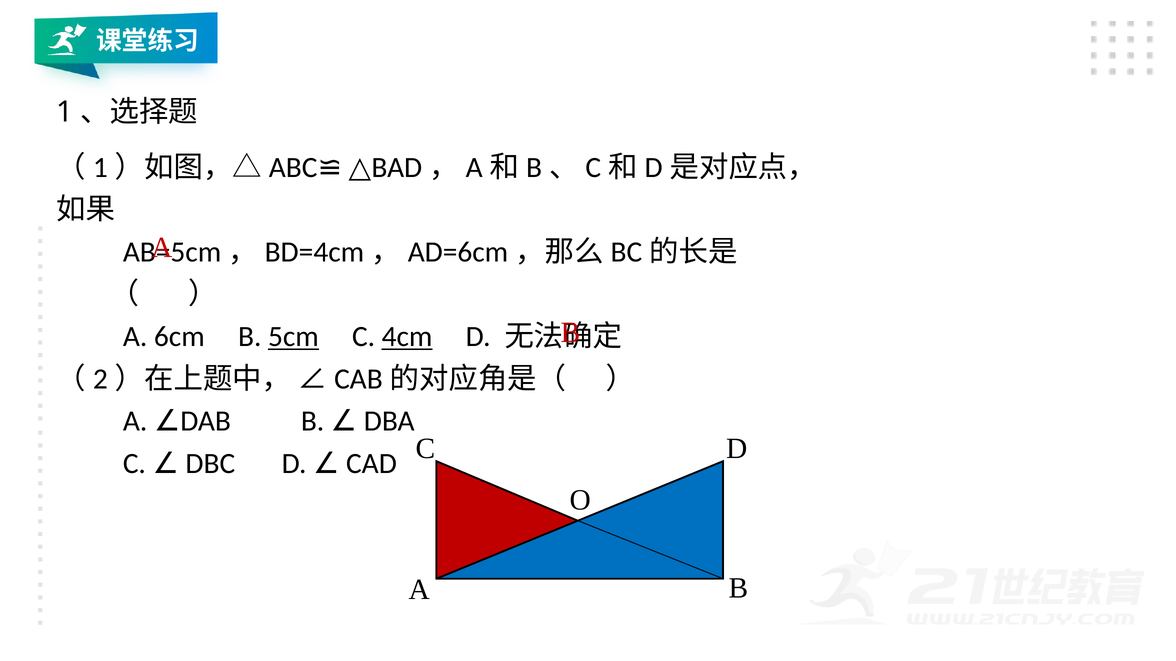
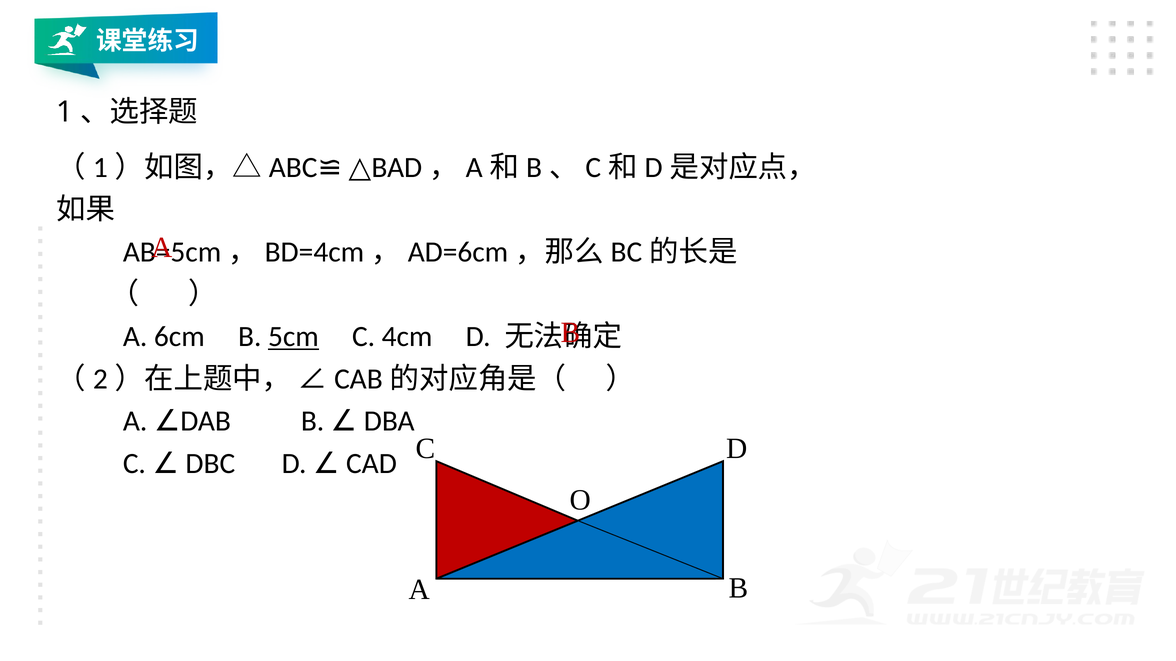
4cm underline: present -> none (407, 337)
